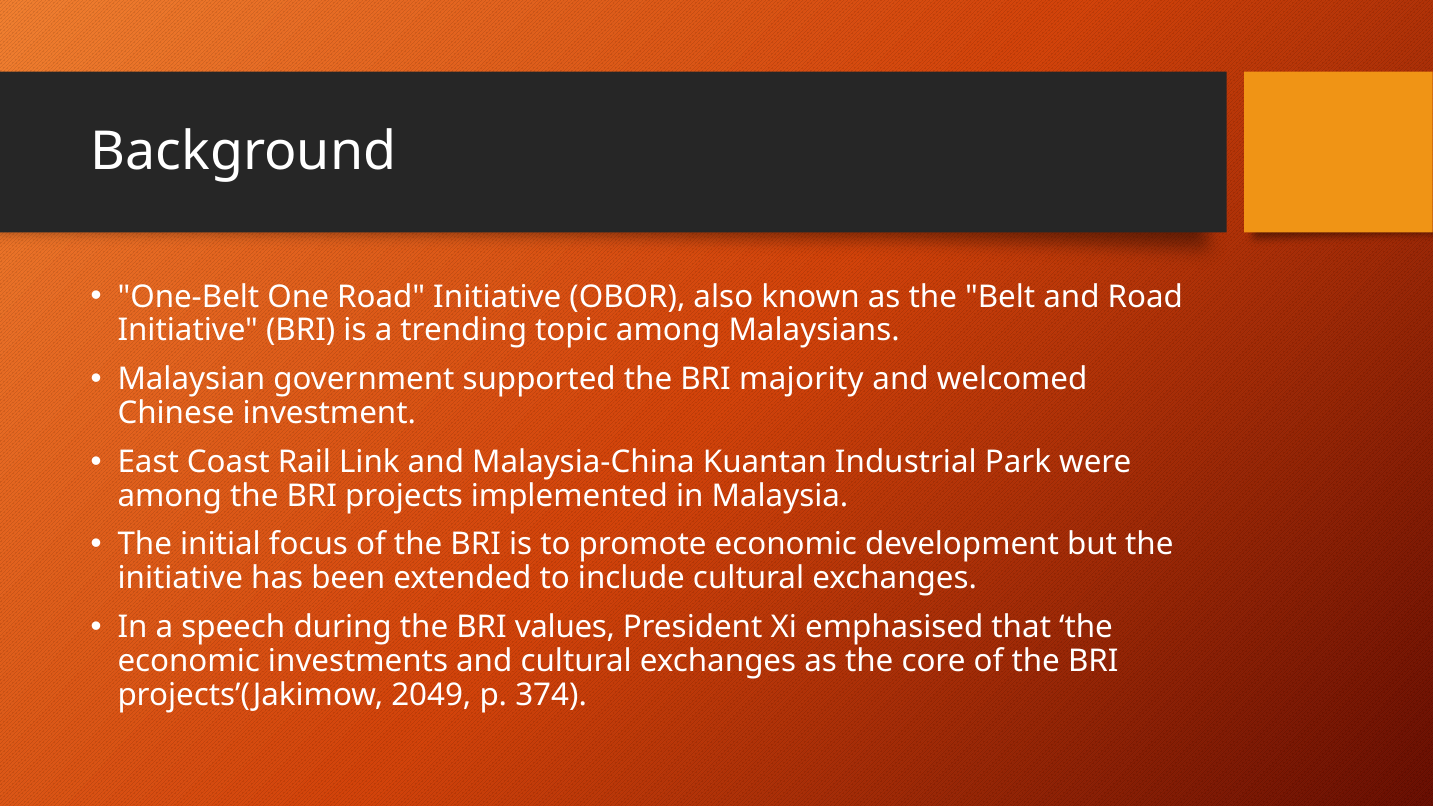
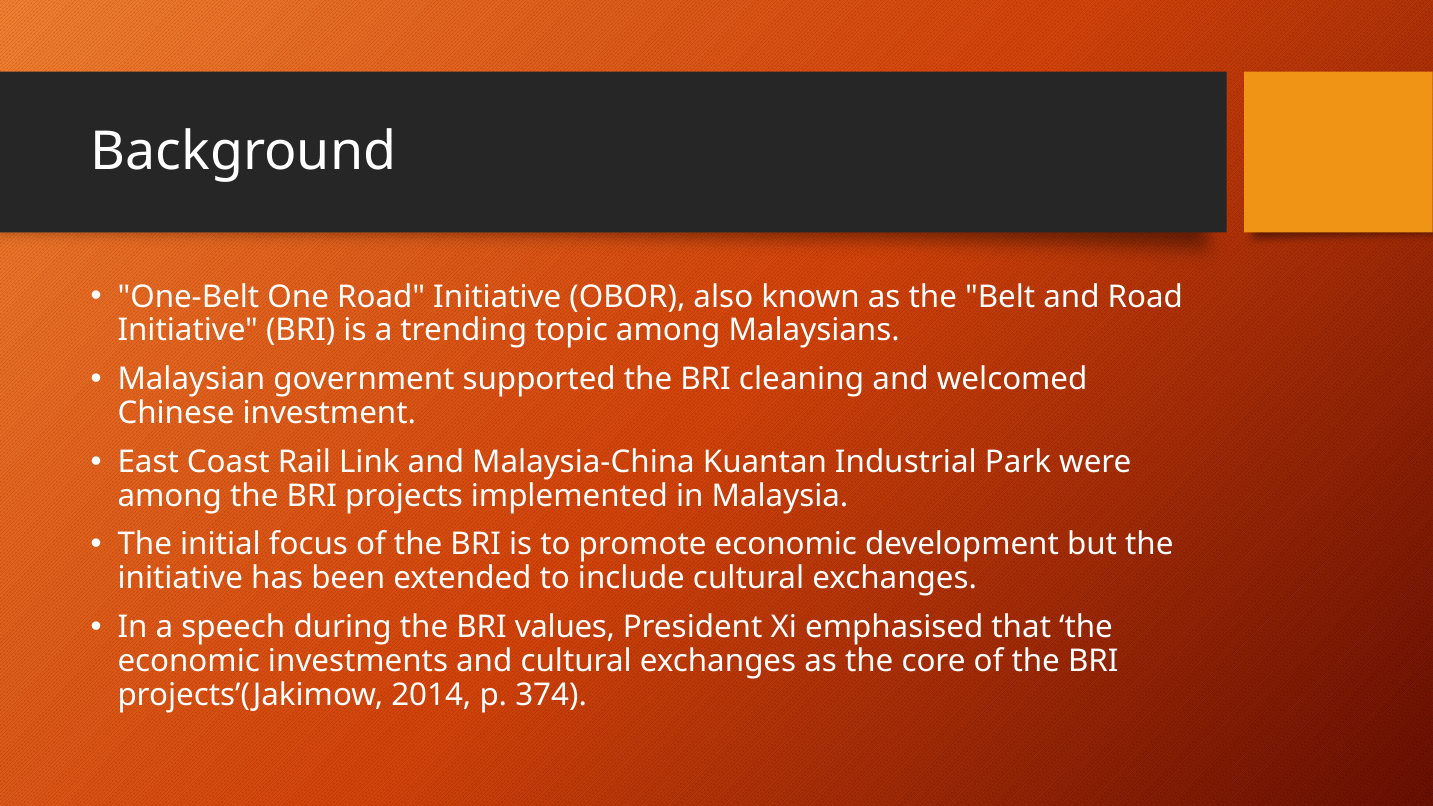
majority: majority -> cleaning (802, 379)
2049: 2049 -> 2014 (431, 695)
